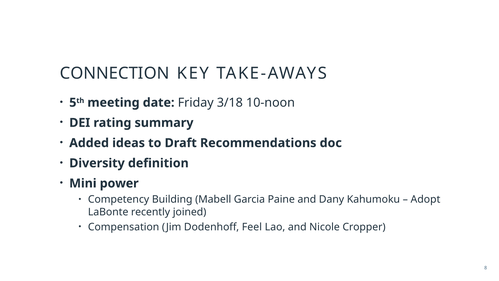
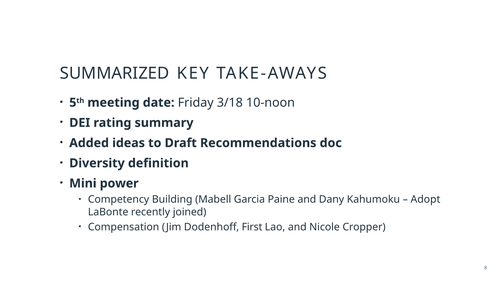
CONNECTION: CONNECTION -> SUMMARIZED (115, 73)
Feel: Feel -> First (252, 227)
